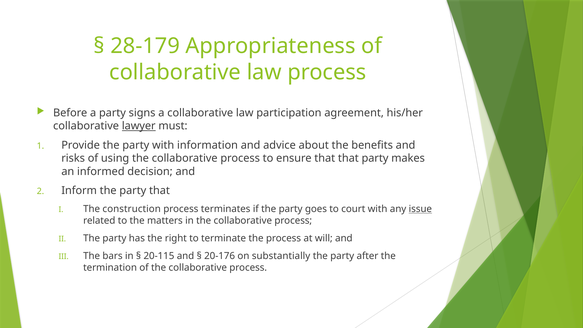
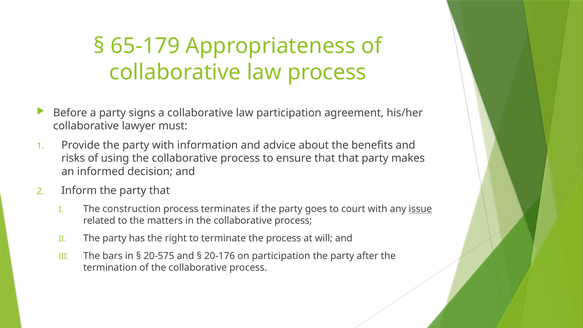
28-179: 28-179 -> 65-179 (145, 46)
lawyer underline: present -> none (139, 126)
20-115: 20-115 -> 20-575 (159, 256)
on substantially: substantially -> participation (281, 256)
